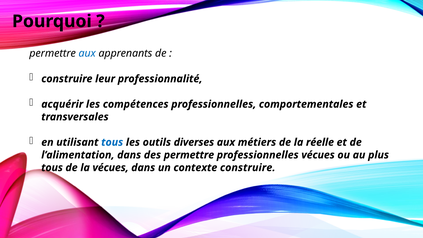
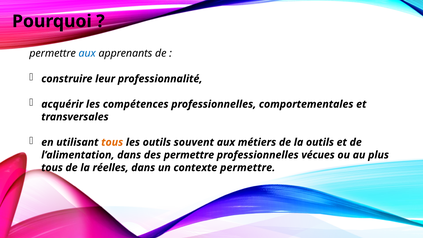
tous colour: blue -> orange (112, 142)
diverses: diverses -> souvent (194, 142)
la réelle: réelle -> outils (320, 142)
la vécues: vécues -> réelles (111, 168)
contexte construire: construire -> permettre (248, 168)
